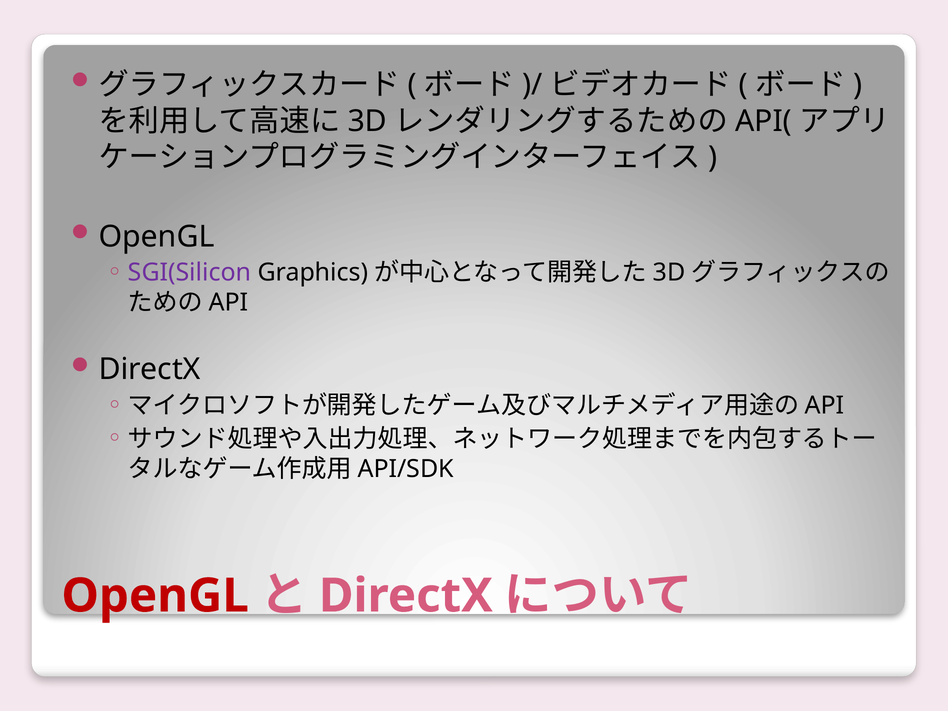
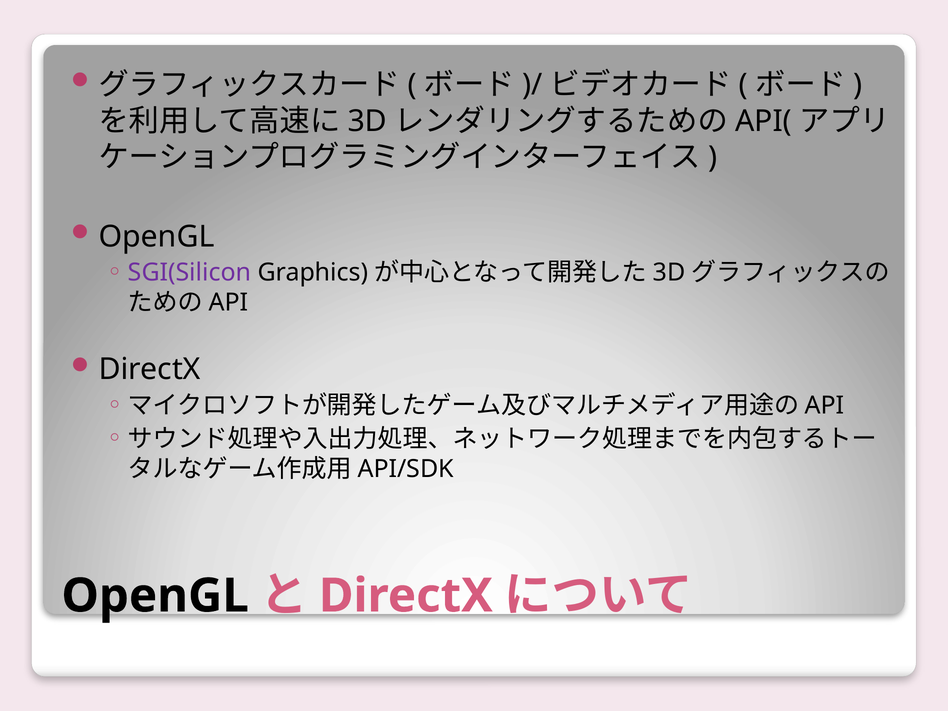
OpenGL colour: red -> black (155, 596)
